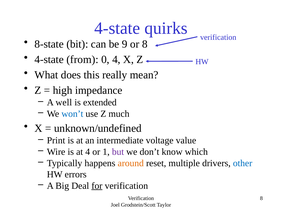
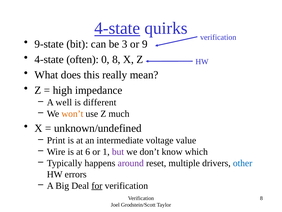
4-state underline: none -> present (117, 28)
8-state: 8-state -> 9-state (49, 44)
9: 9 -> 3 (125, 44)
or 8: 8 -> 9 (145, 44)
from: from -> often (83, 59)
0 4: 4 -> 8 (116, 59)
extended: extended -> different (100, 102)
won’t colour: blue -> orange (72, 114)
at 4: 4 -> 6 (88, 151)
around colour: orange -> purple (131, 163)
